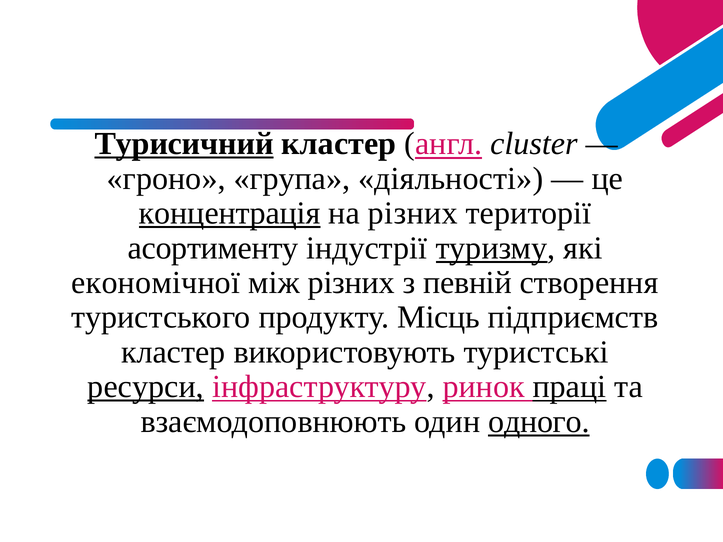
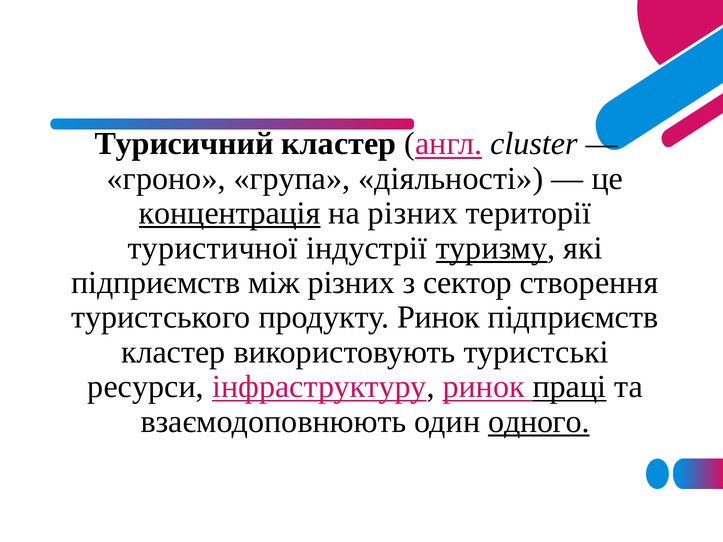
Турисичний underline: present -> none (184, 144)
асортименту: асортименту -> туристичної (213, 248)
економічної: економічної -> підприємств (156, 283)
певній: певній -> сектор (468, 283)
продукту Місць: Місць -> Ринок (439, 318)
ресурси underline: present -> none (146, 387)
